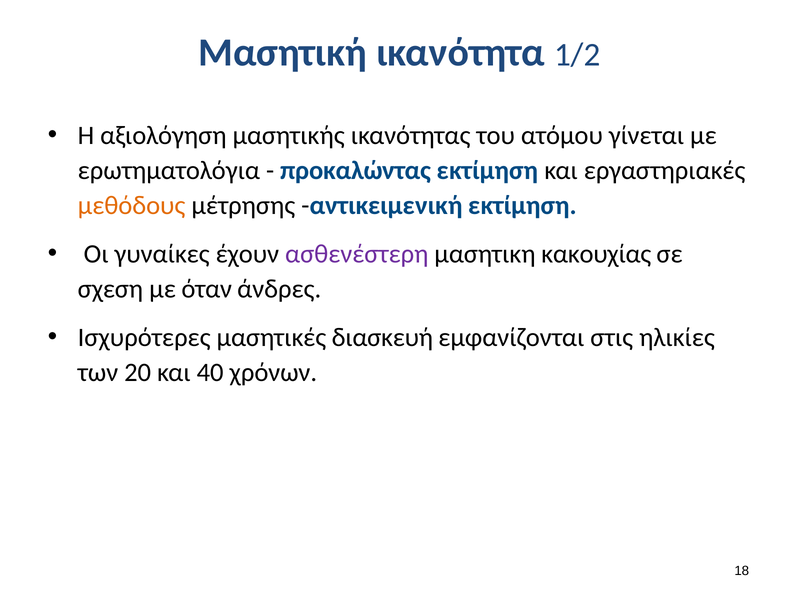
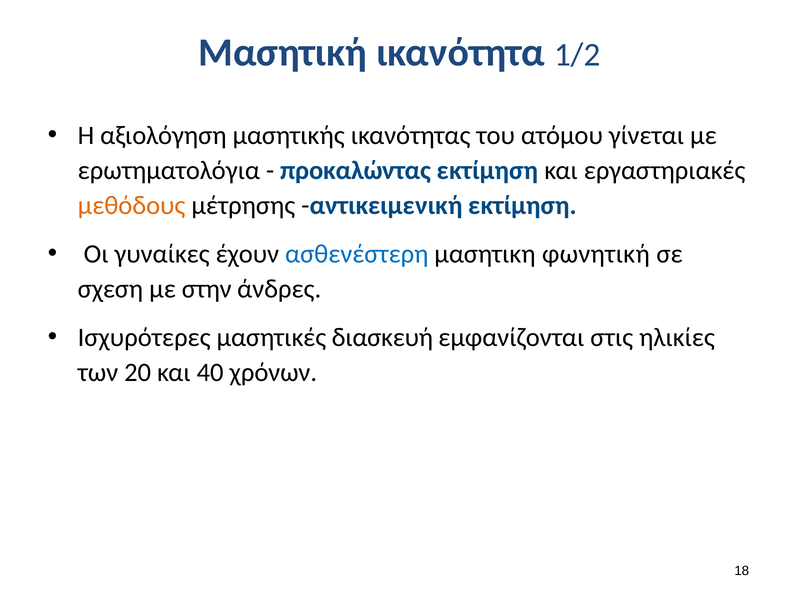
ασθενέστερη colour: purple -> blue (357, 254)
κακουχίας: κακουχίας -> φωνητική (596, 254)
όταν: όταν -> στην (207, 289)
